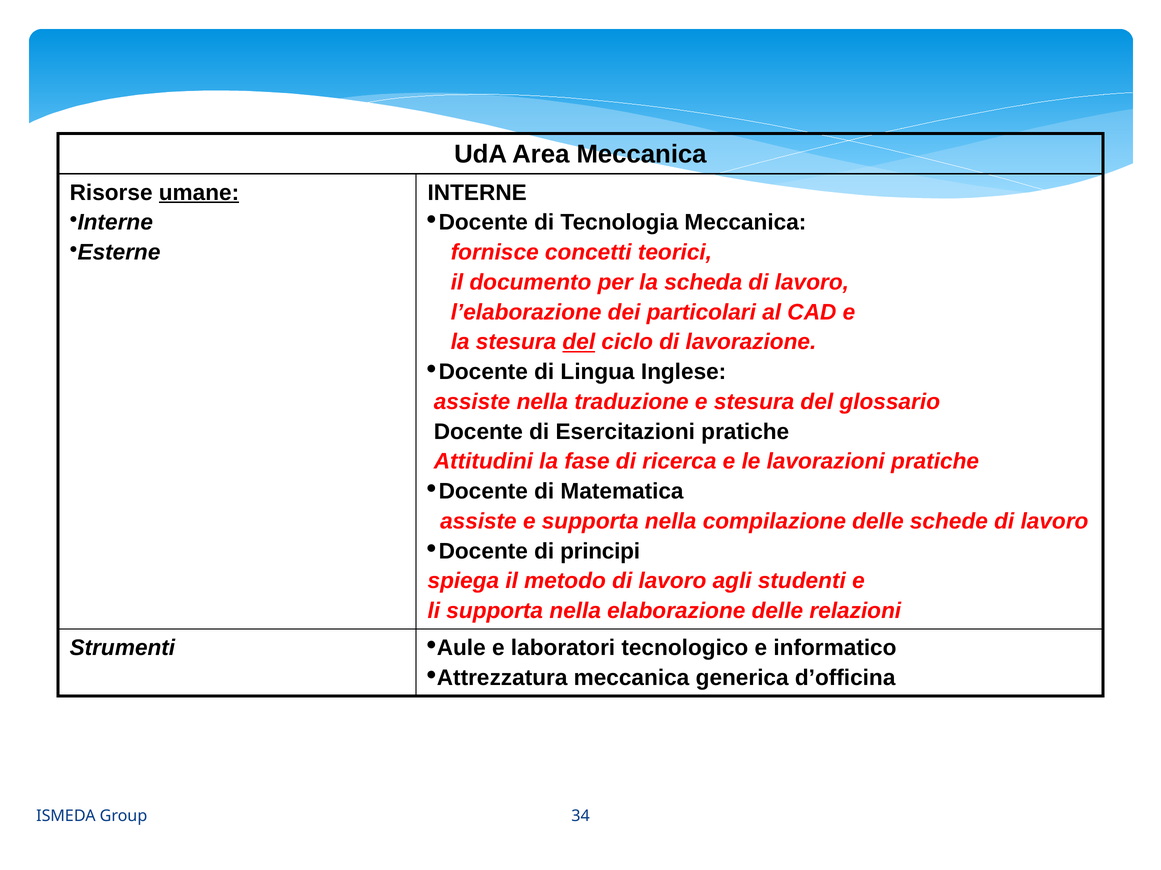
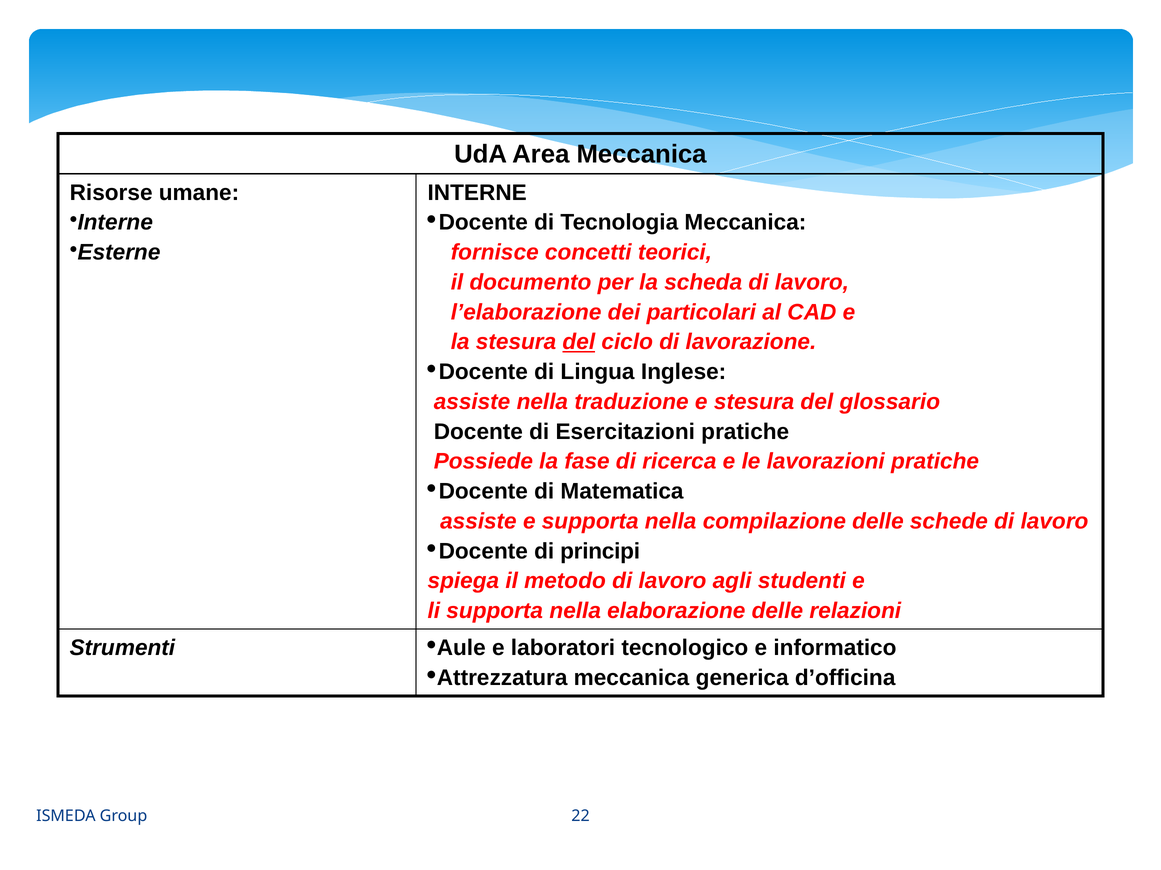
umane underline: present -> none (199, 193)
Attitudini: Attitudini -> Possiede (483, 462)
34: 34 -> 22 (581, 817)
